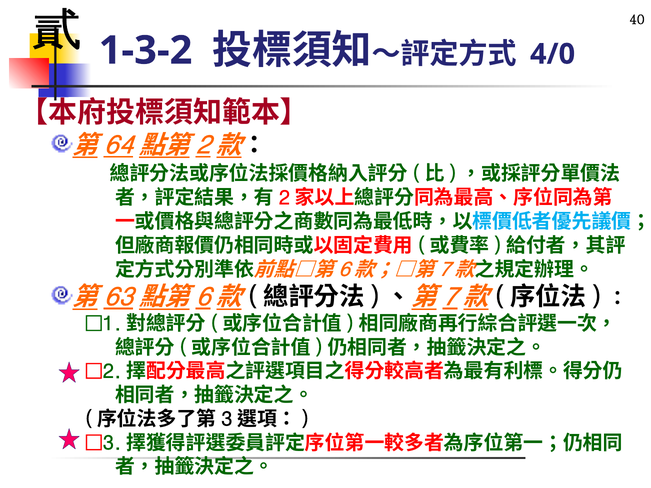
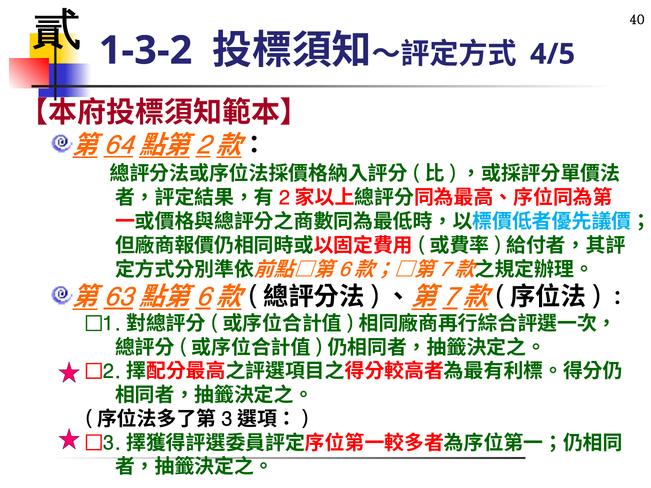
4/0: 4/0 -> 4/5 (553, 54)
